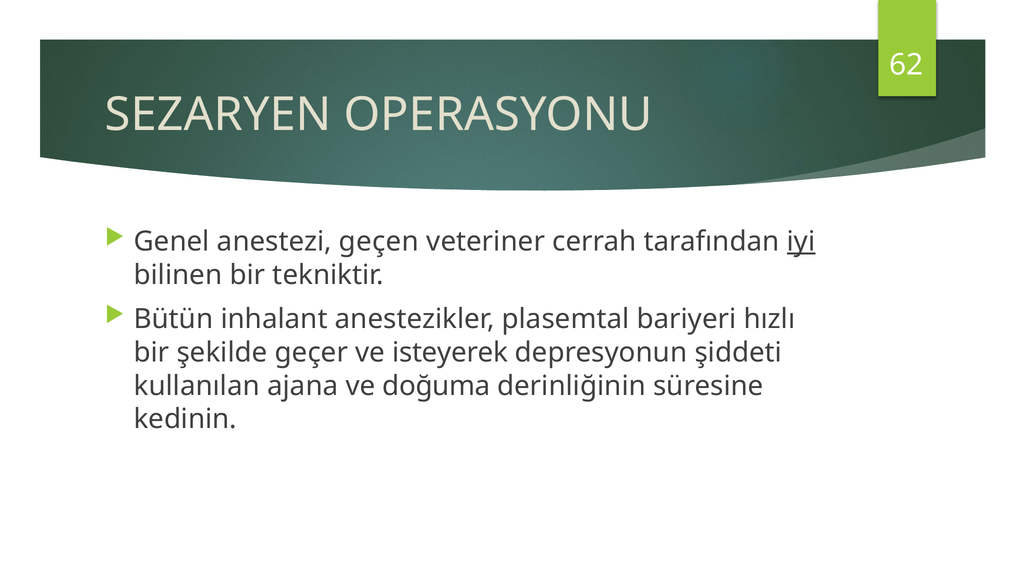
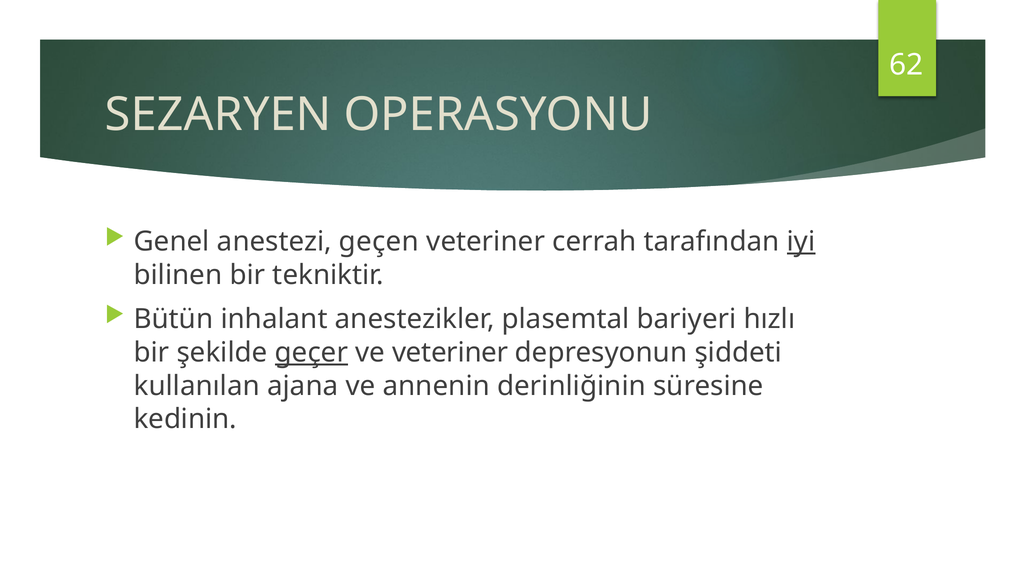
geçer underline: none -> present (311, 353)
ve isteyerek: isteyerek -> veteriner (450, 353)
doğuma: doğuma -> annenin (436, 386)
